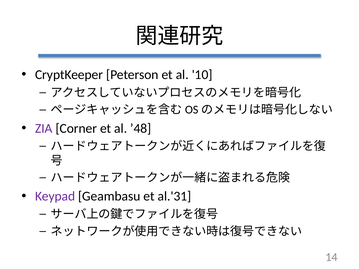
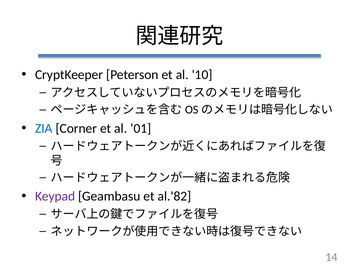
ZIA colour: purple -> blue (44, 128)
’48: ’48 -> ’01 (141, 128)
al.'31: al.'31 -> al.'82 (174, 196)
